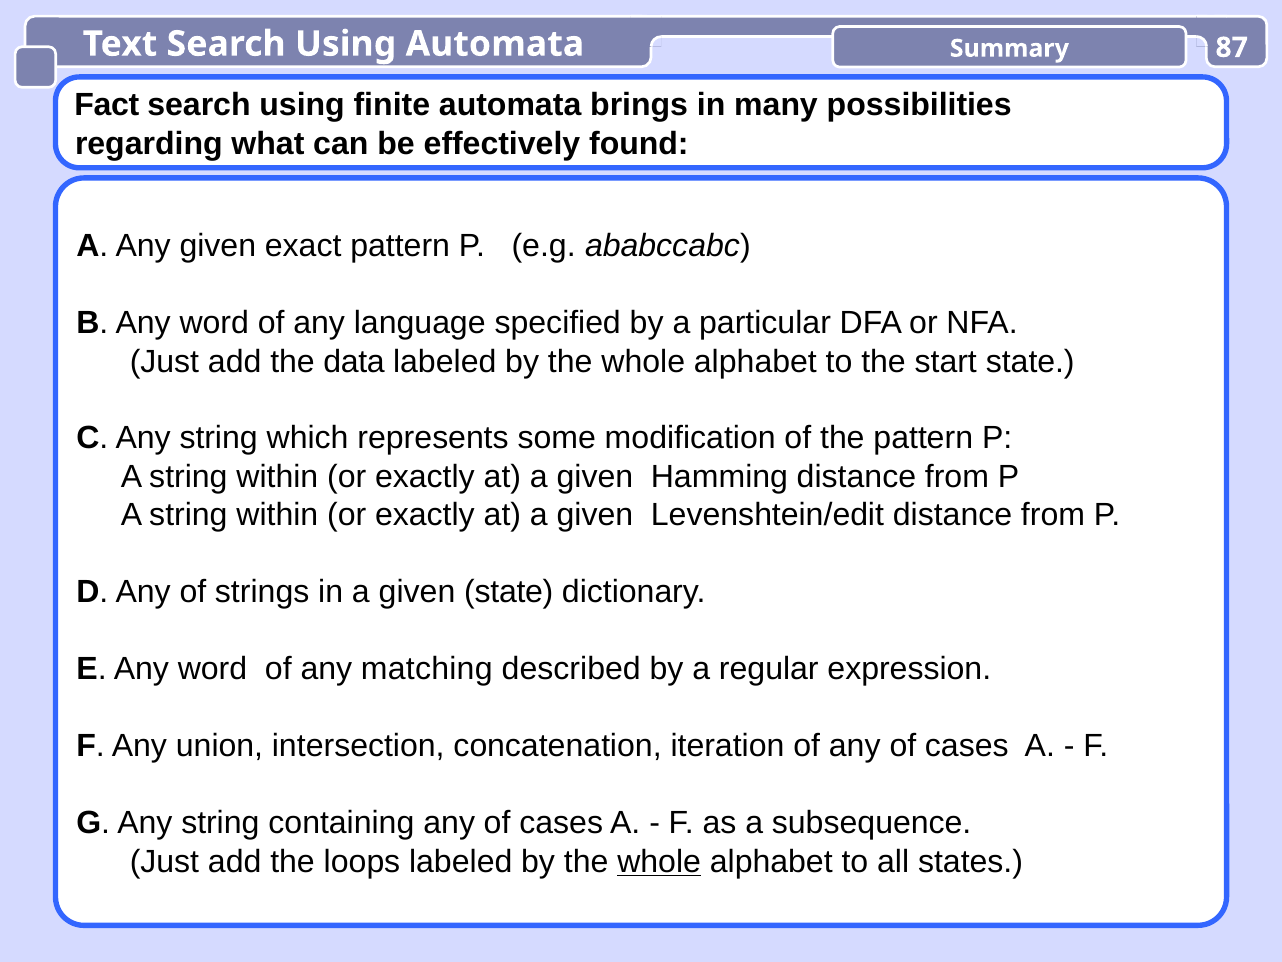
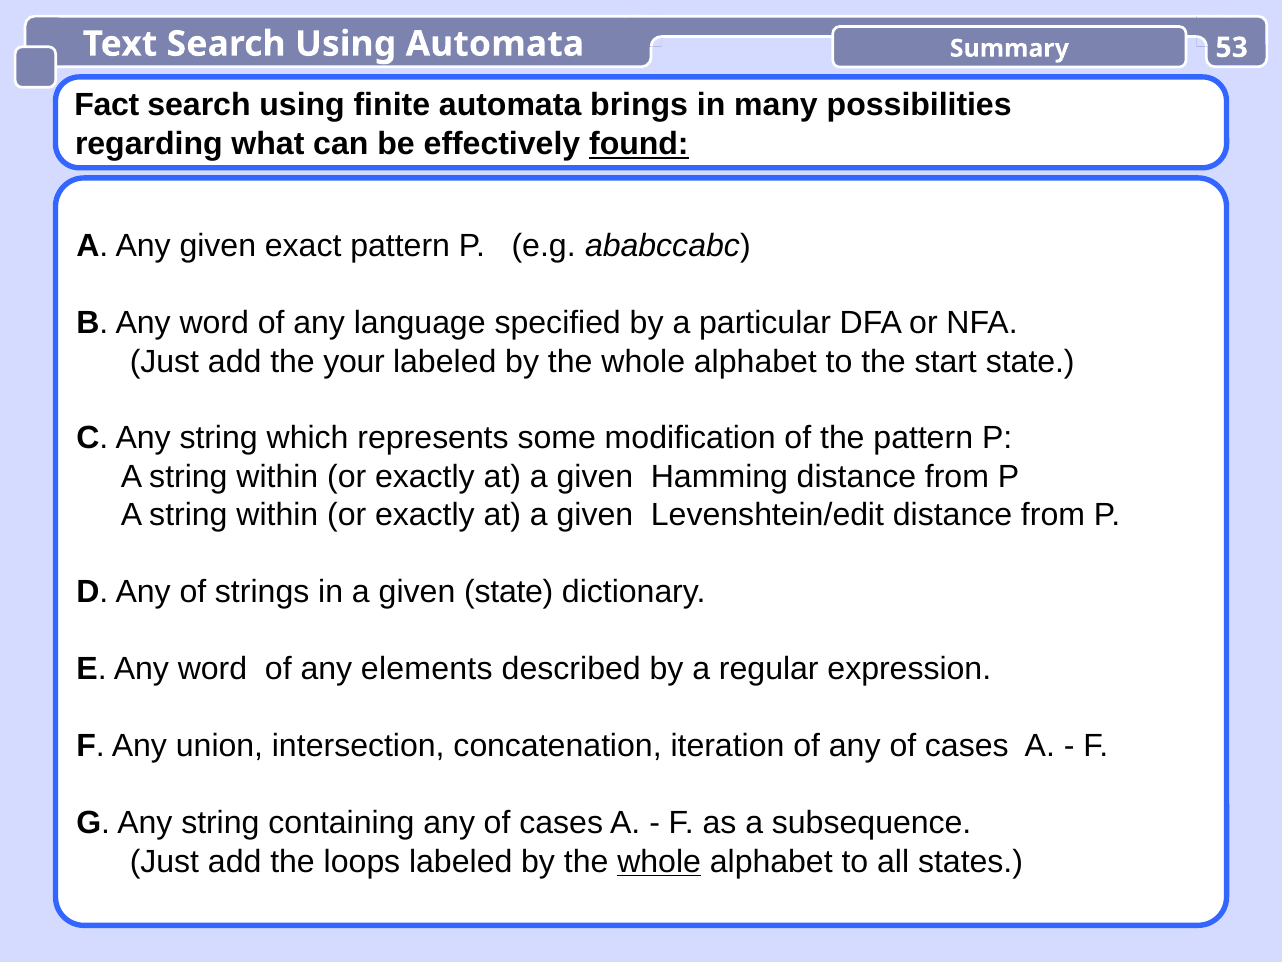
87: 87 -> 53 (1232, 48)
found underline: none -> present (639, 144)
data: data -> your (354, 361)
matching: matching -> elements (427, 669)
